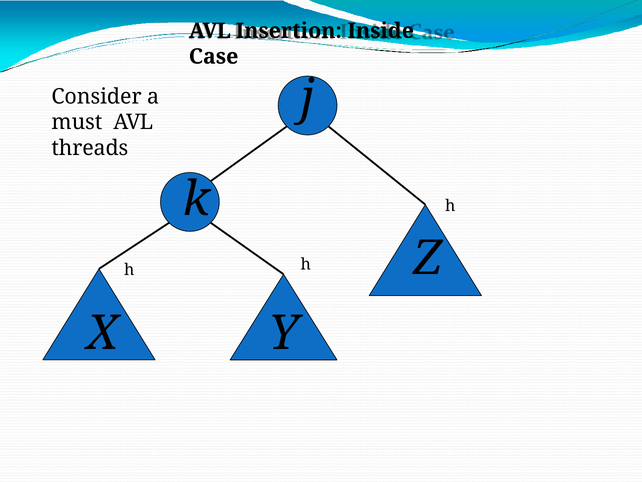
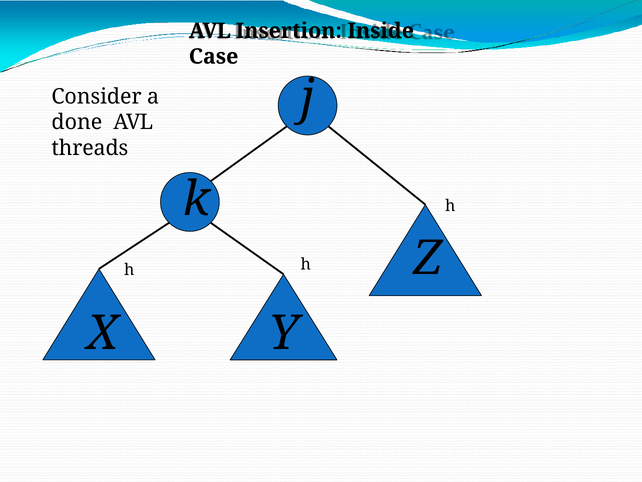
must: must -> done (77, 122)
